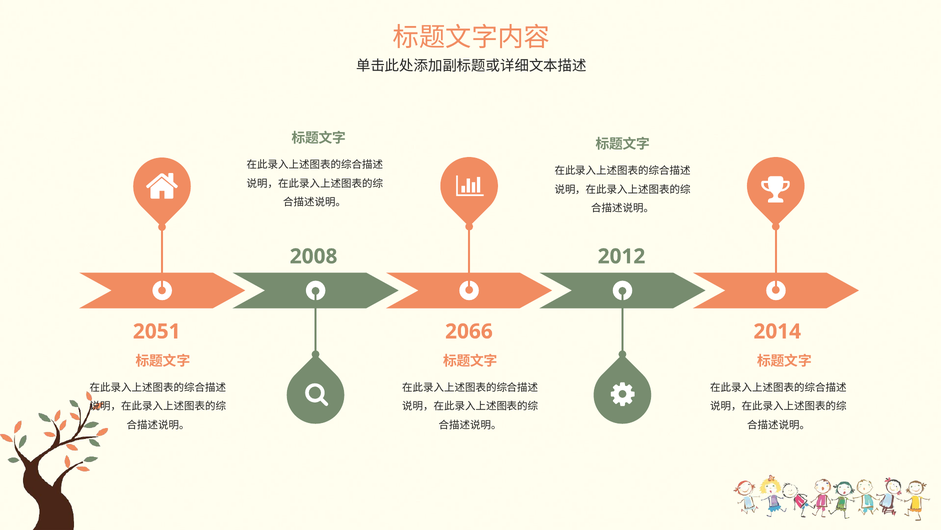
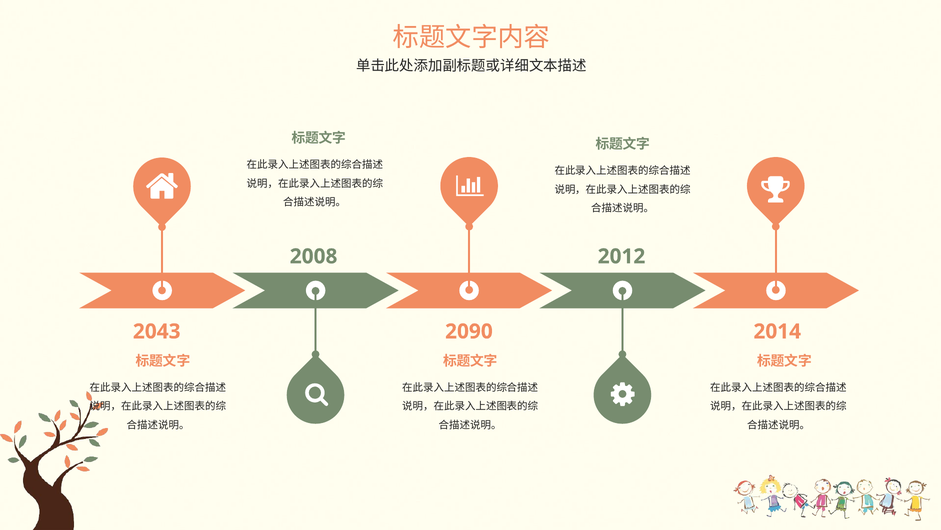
2051: 2051 -> 2043 (157, 331)
2066: 2066 -> 2090 (469, 331)
